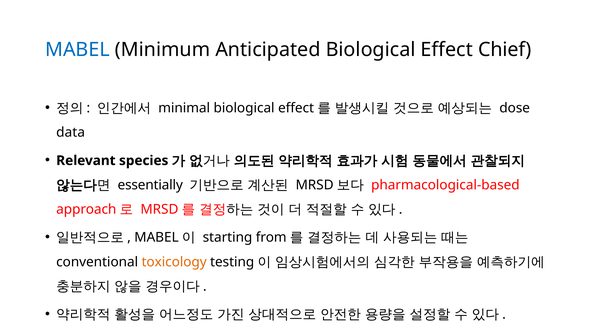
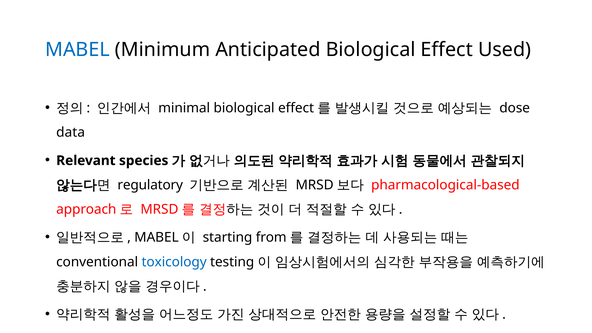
Chief: Chief -> Used (505, 50)
essentially: essentially -> regulatory (150, 185)
toxicology colour: orange -> blue (174, 262)
